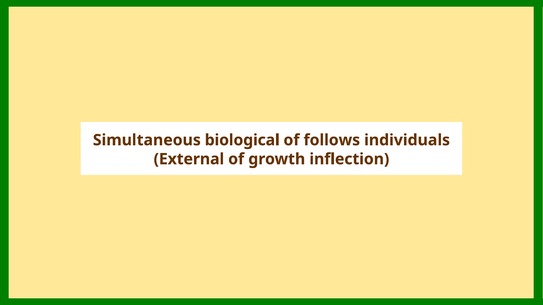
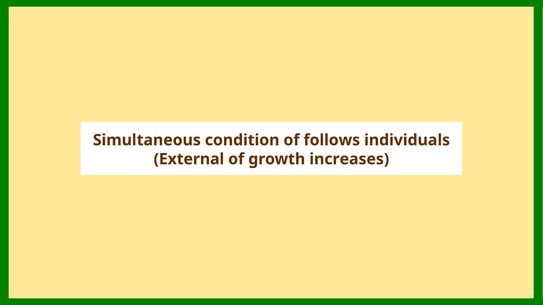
biological: biological -> condition (242, 140)
inflection: inflection -> increases (349, 159)
